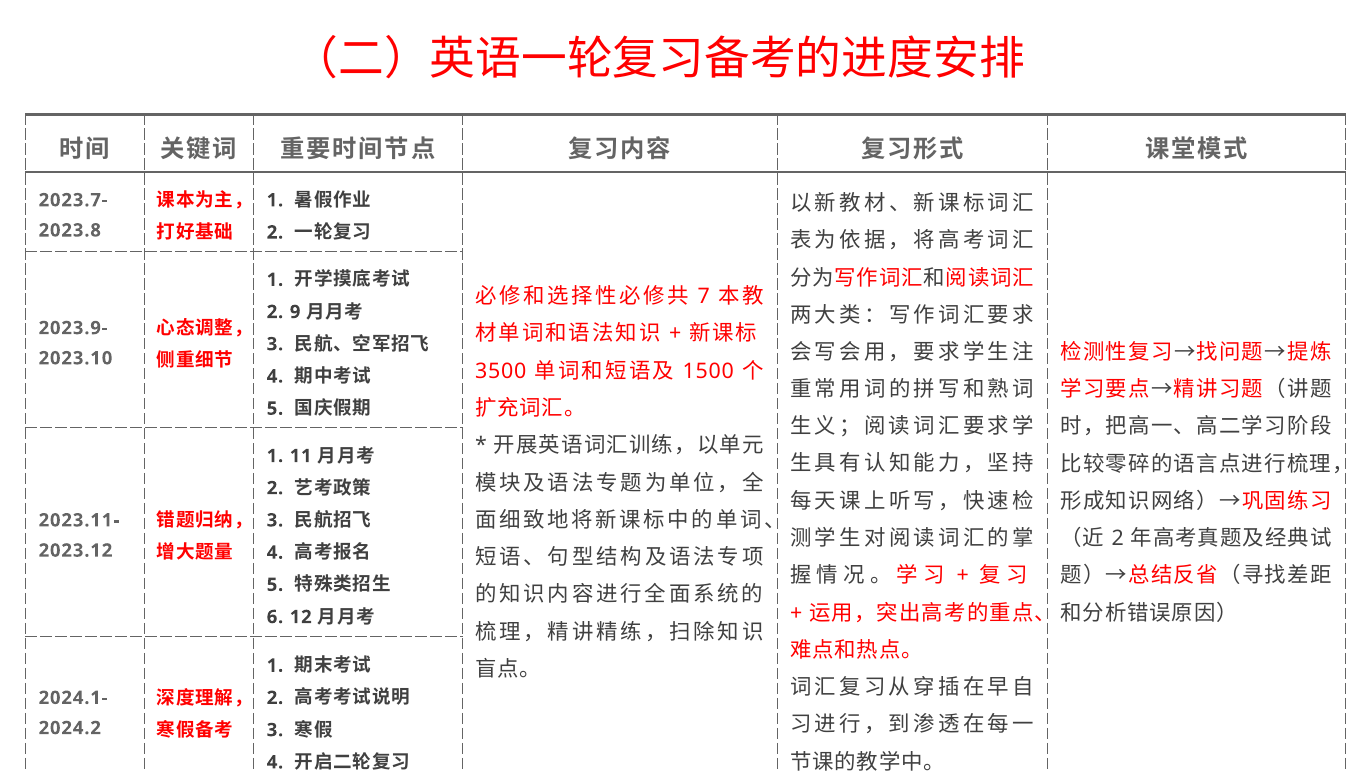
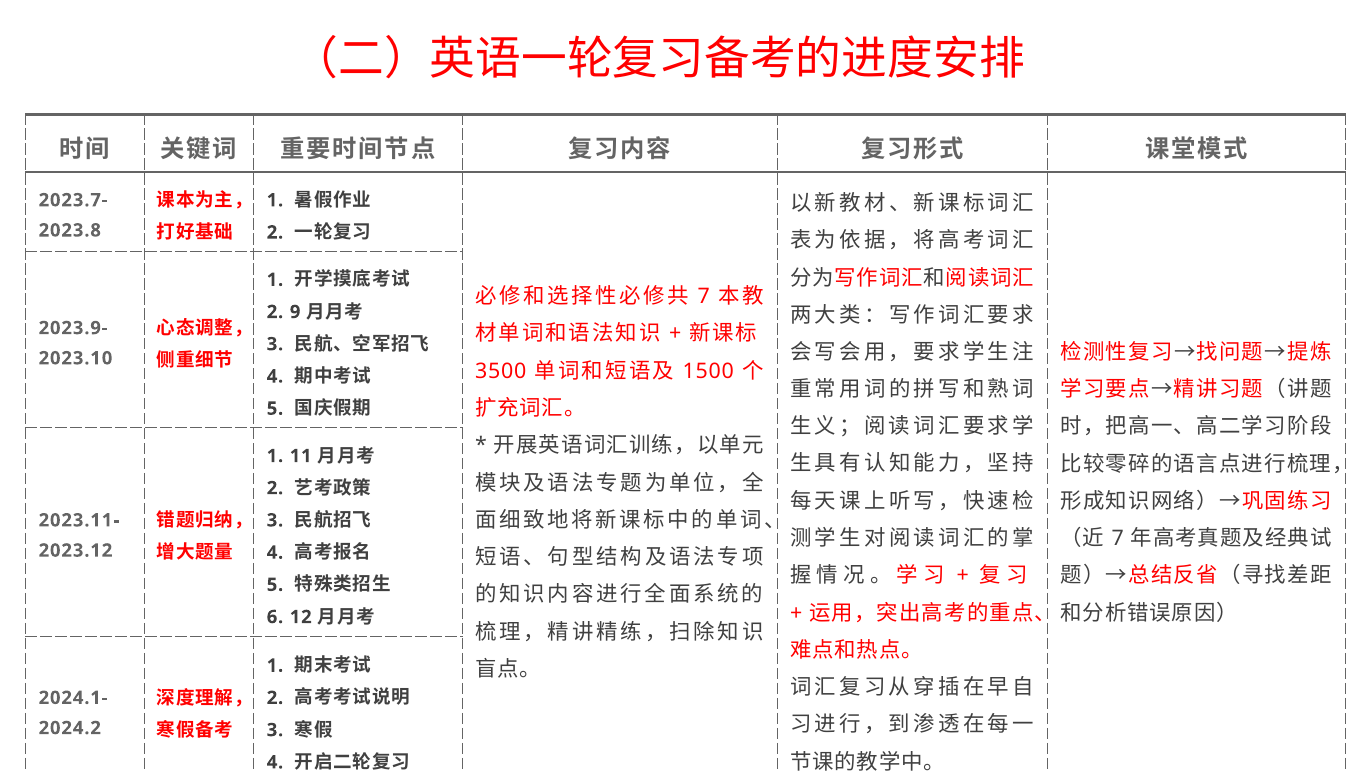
2: 2 -> 7 (1118, 539)
